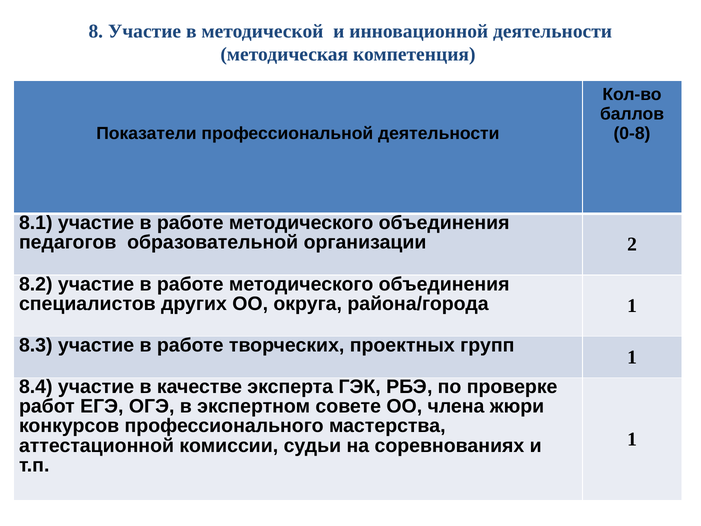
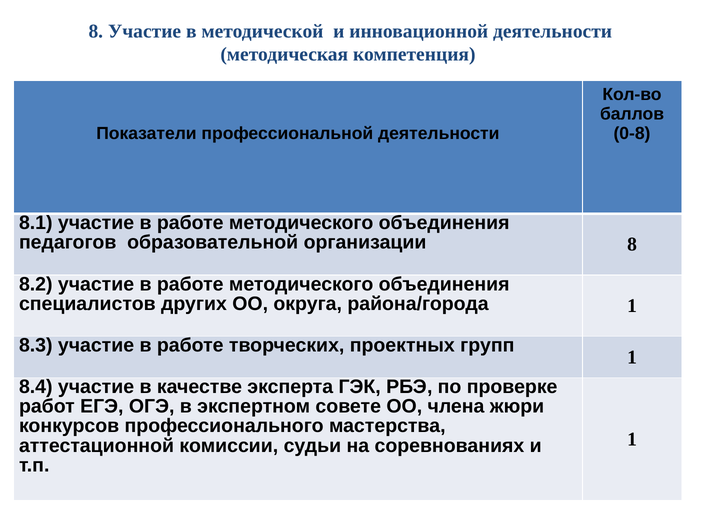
организации 2: 2 -> 8 (632, 244)
